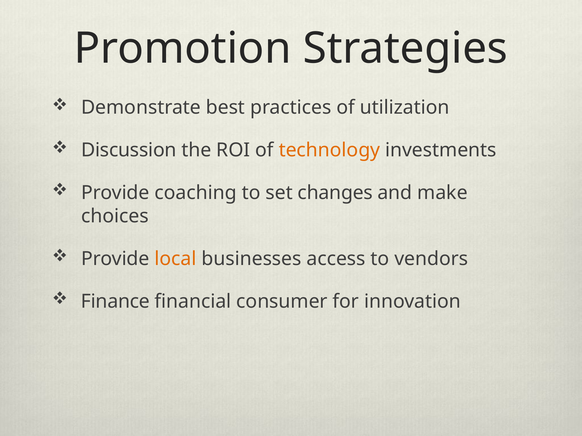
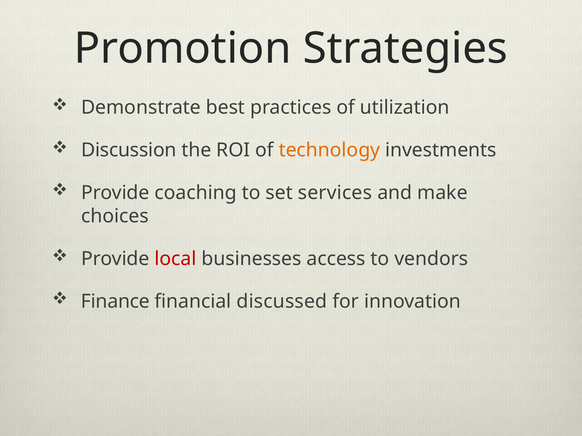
changes: changes -> services (335, 193)
local colour: orange -> red (176, 259)
consumer: consumer -> discussed (282, 302)
